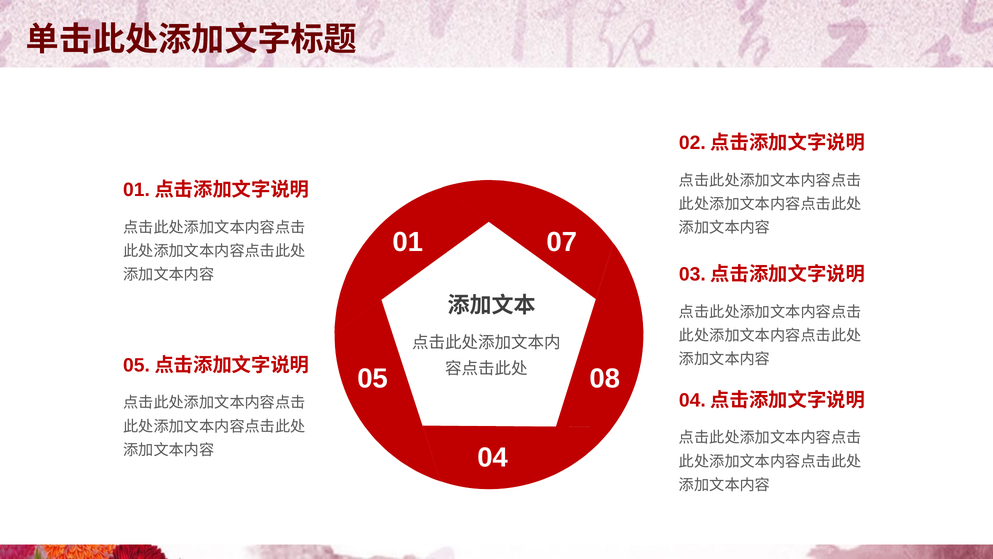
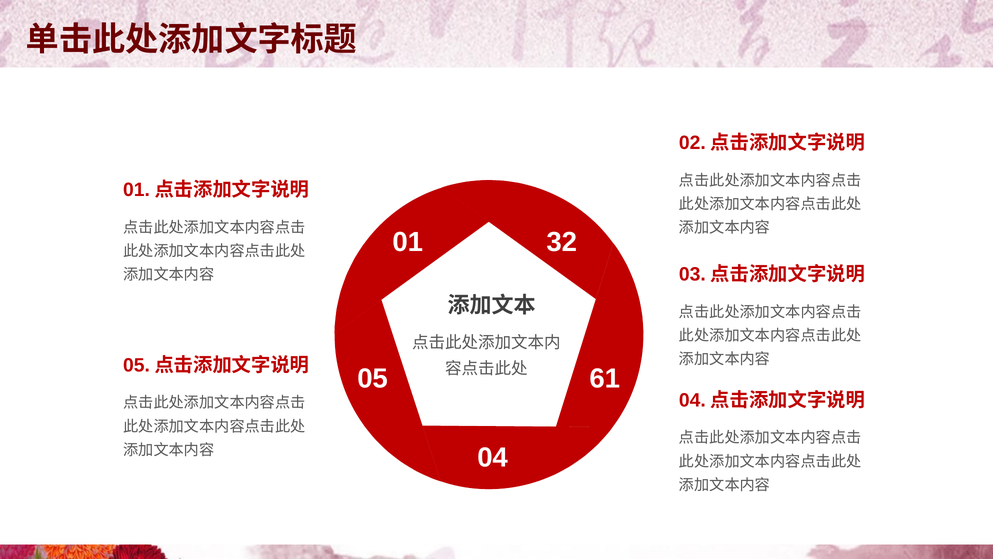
07: 07 -> 32 (562, 242)
08: 08 -> 61 (605, 379)
